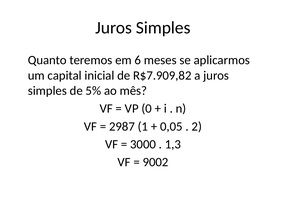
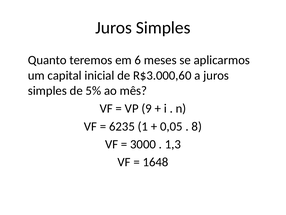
R$7.909,82: R$7.909,82 -> R$3.000,60 (162, 75)
0: 0 -> 9 (147, 108)
2987: 2987 -> 6235 (122, 126)
2: 2 -> 8 (197, 126)
9002: 9002 -> 1648 (156, 162)
